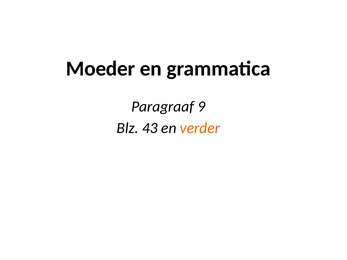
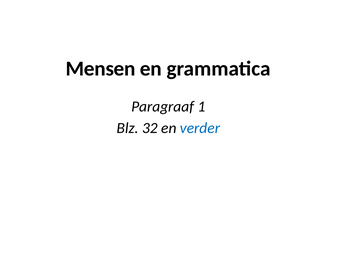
Moeder: Moeder -> Mensen (101, 69)
9: 9 -> 1 (201, 107)
43: 43 -> 32 (150, 128)
verder colour: orange -> blue (200, 128)
